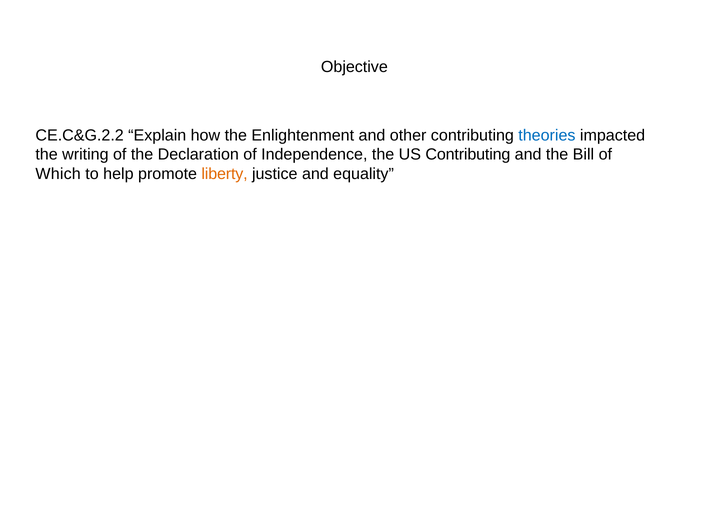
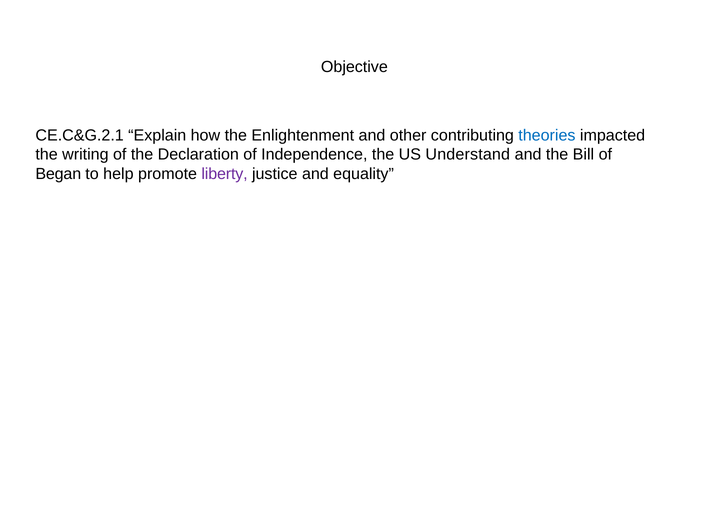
CE.C&G.2.2: CE.C&G.2.2 -> CE.C&G.2.1 (80, 135)
US Contributing: Contributing -> Understand (468, 154)
Which: Which -> Began (58, 174)
liberty colour: orange -> purple (225, 174)
